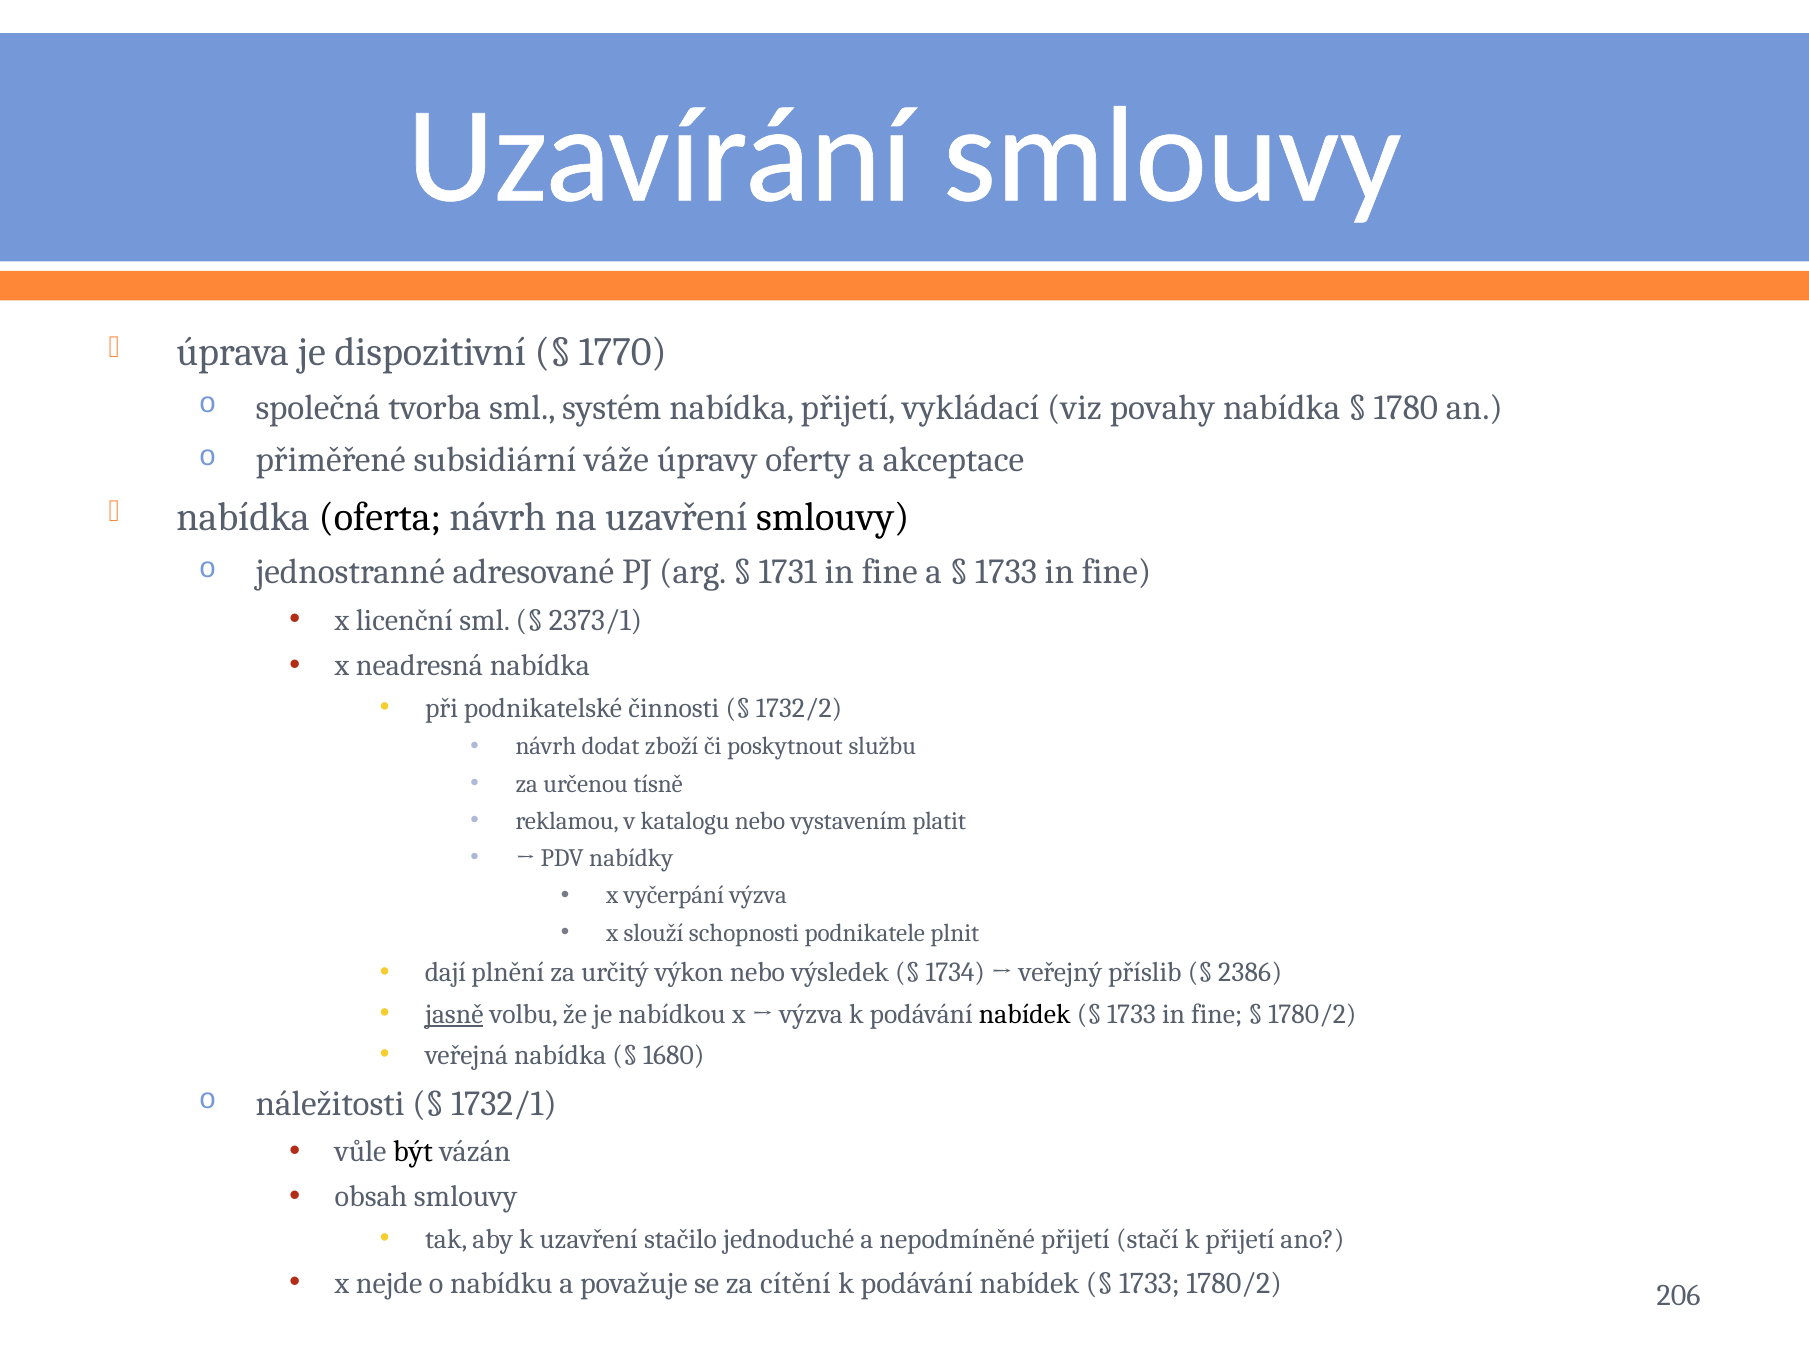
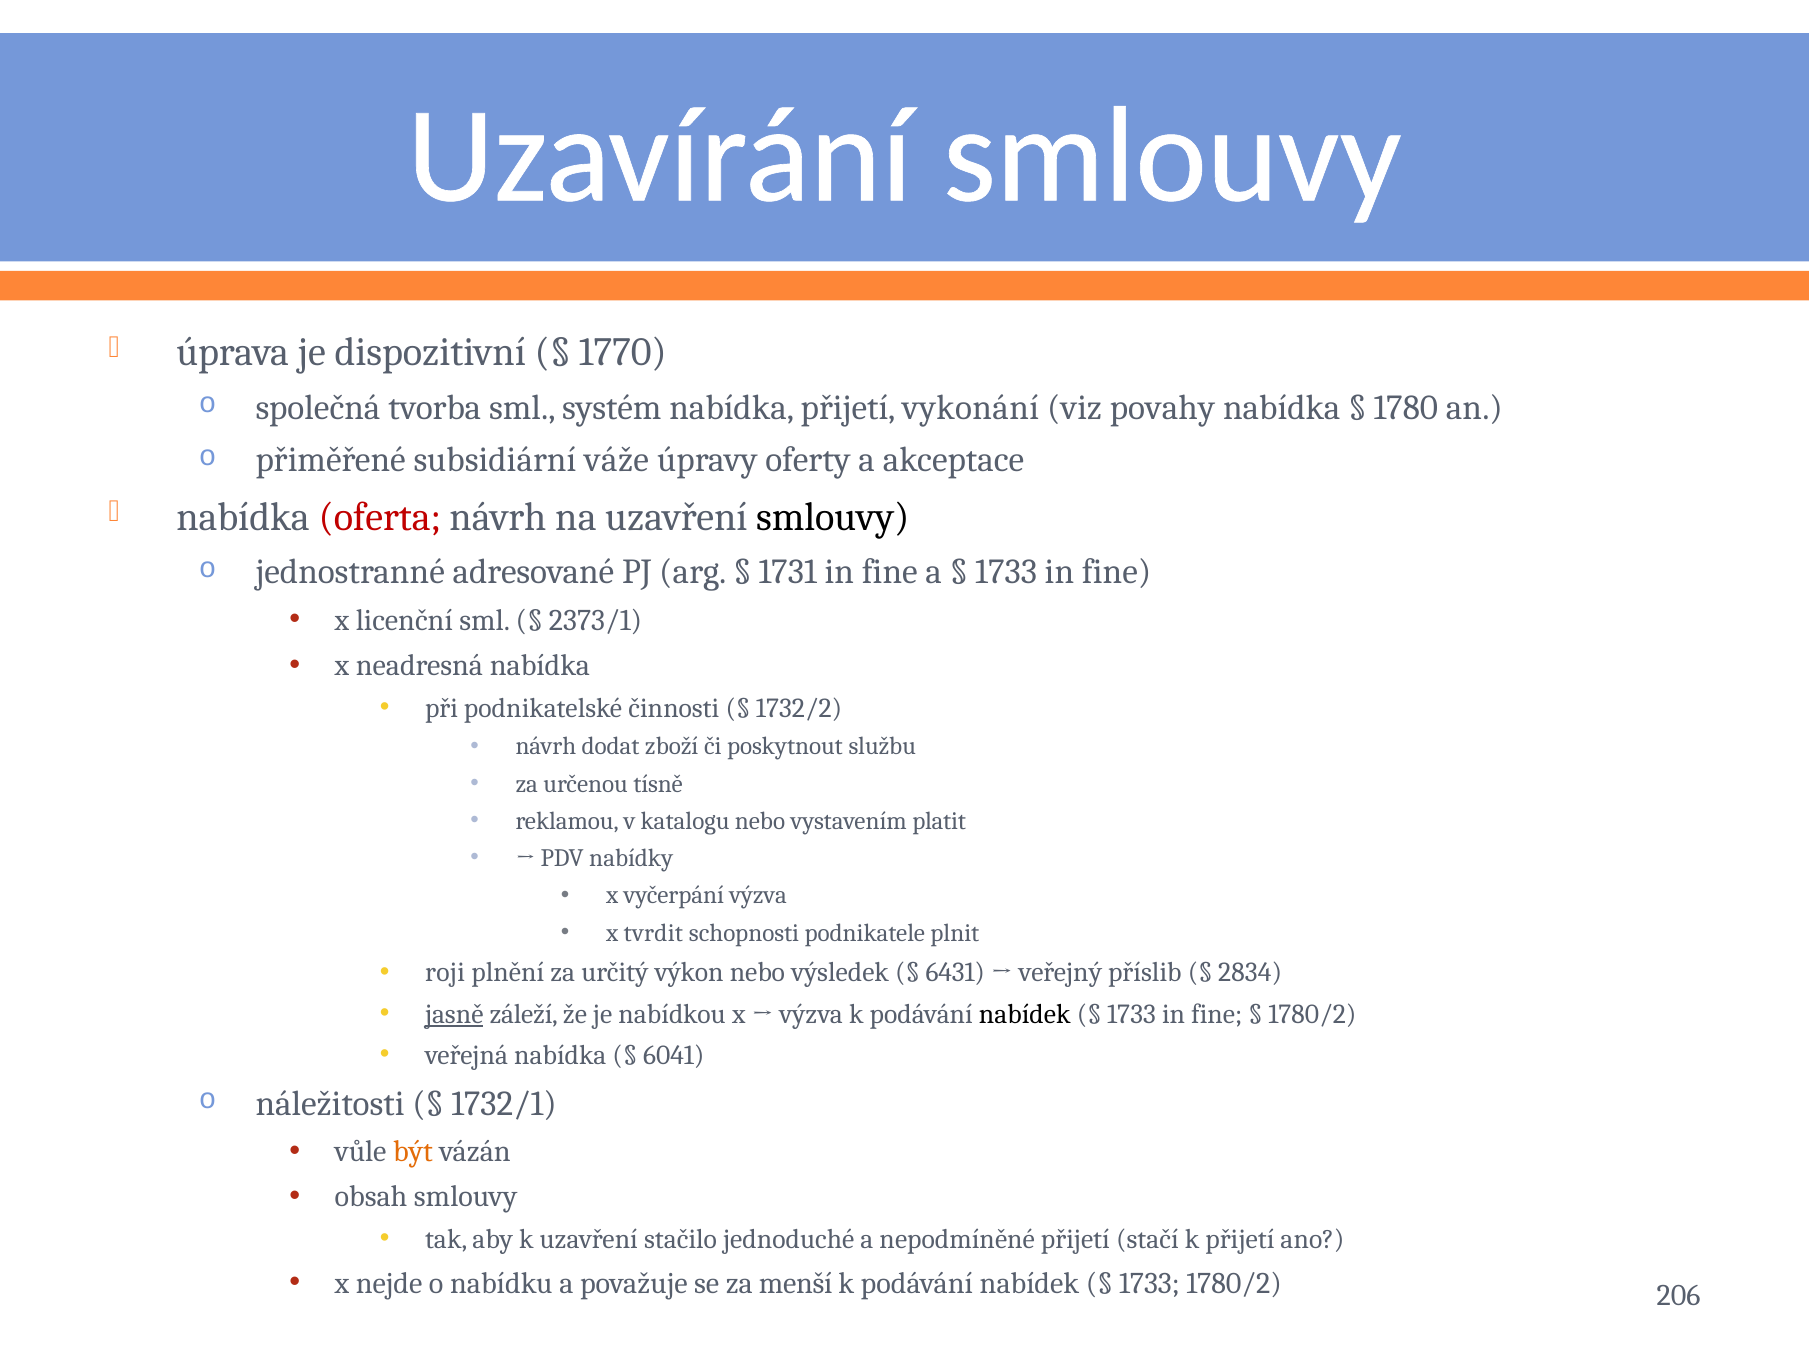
vykládací: vykládací -> vykonání (971, 407)
oferta colour: black -> red (380, 517)
slouží: slouží -> tvrdit (653, 933)
dají: dají -> roji (445, 973)
1734: 1734 -> 6431 (955, 973)
2386: 2386 -> 2834 (1250, 973)
volbu: volbu -> záleží (524, 1014)
1680: 1680 -> 6041 (674, 1055)
být colour: black -> orange (413, 1151)
cítění: cítění -> menší (796, 1283)
